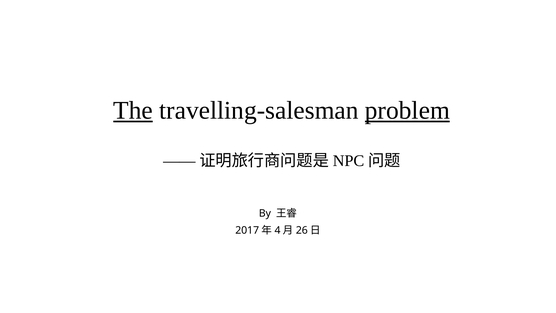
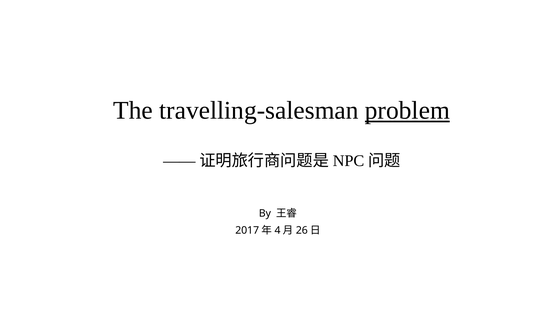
The underline: present -> none (133, 110)
